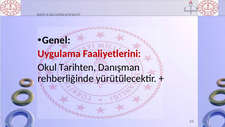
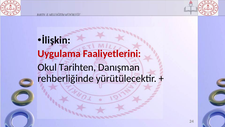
Genel: Genel -> İlişkin (56, 40)
